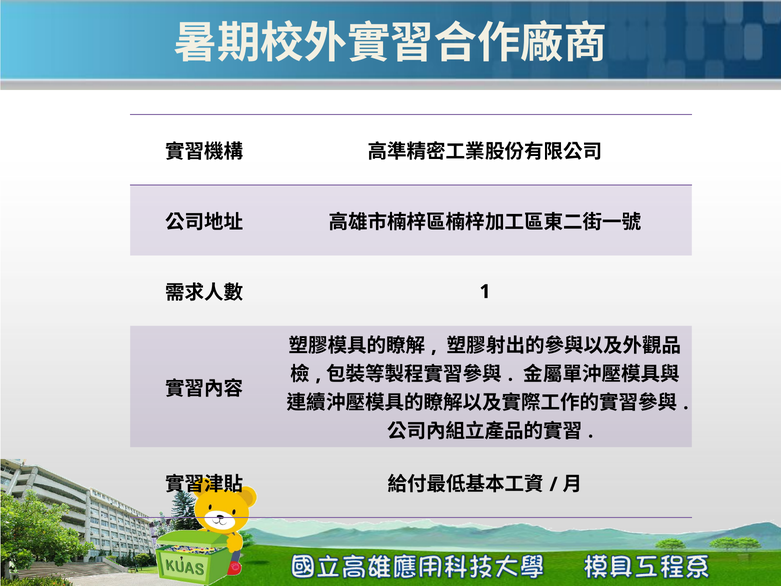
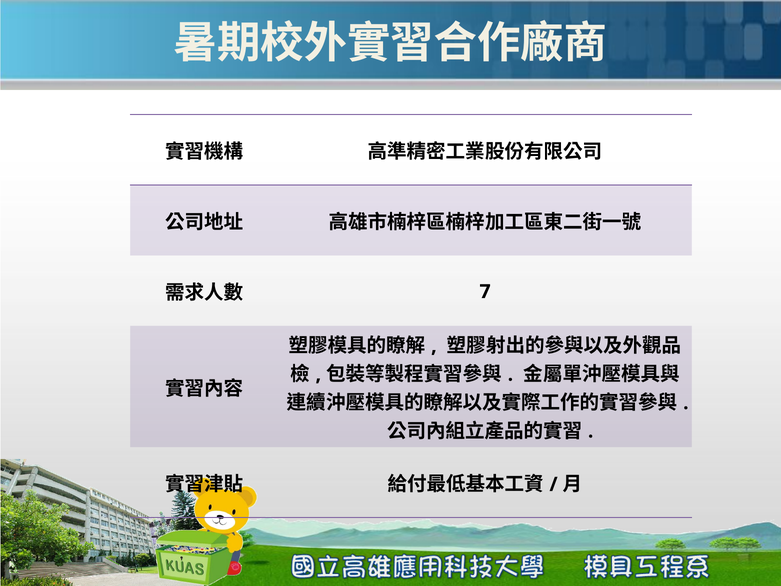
1: 1 -> 7 (485, 292)
